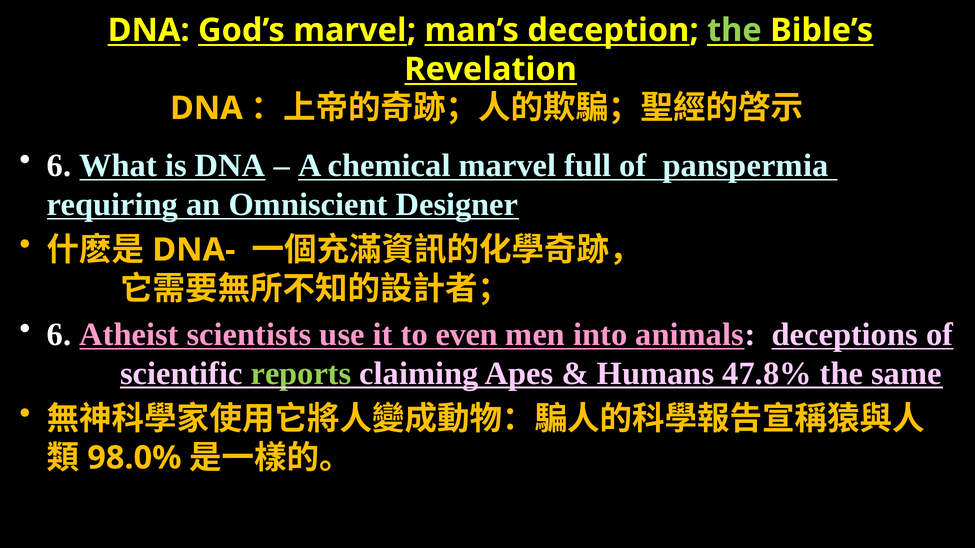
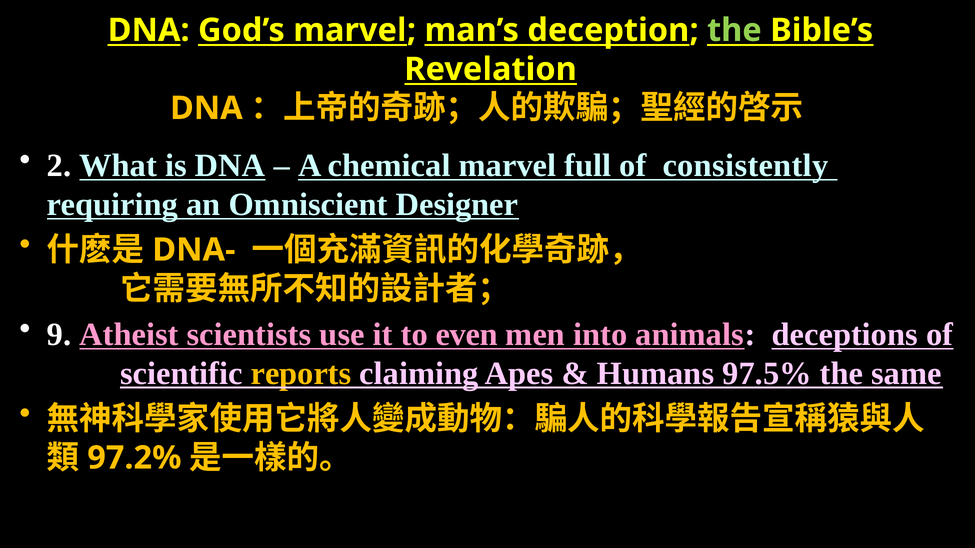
6: 6 -> 2 (59, 166)
panspermia: panspermia -> consistently (746, 166)
6: 6 -> 9 (59, 335)
reports colour: light green -> yellow (301, 374)
47.8%: 47.8% -> 97.5% (767, 374)
98.0%: 98.0% -> 97.2% (134, 458)
